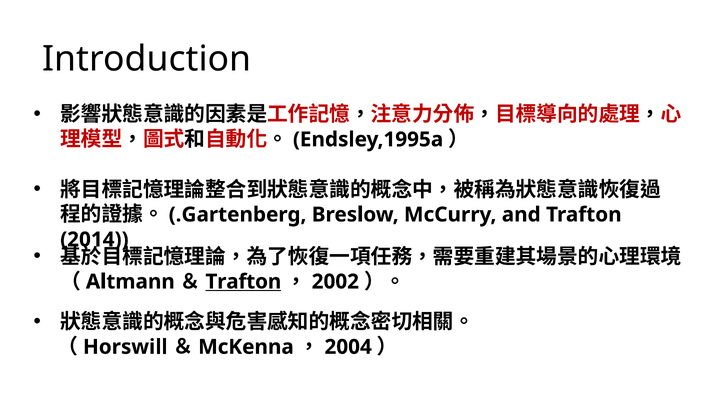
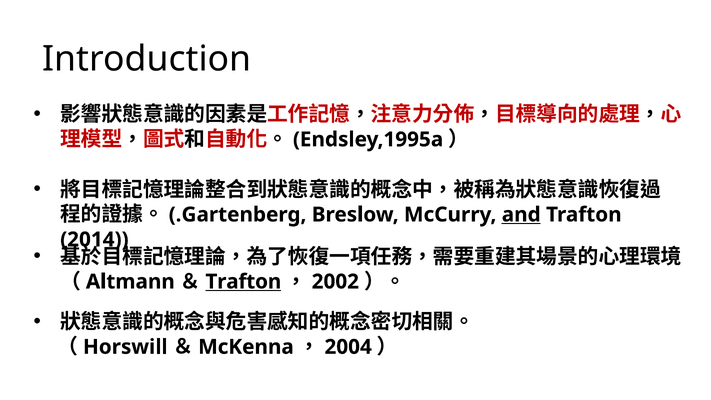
and underline: none -> present (521, 215)
